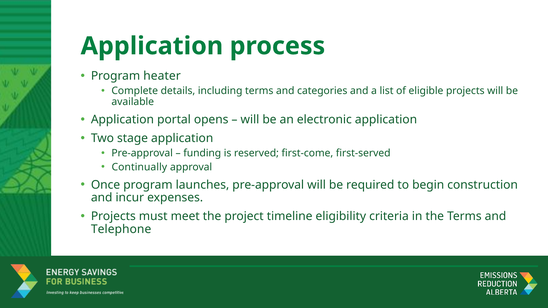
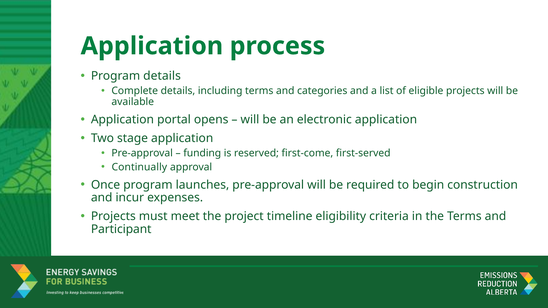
Program heater: heater -> details (162, 76)
Telephone: Telephone -> Participant (121, 229)
